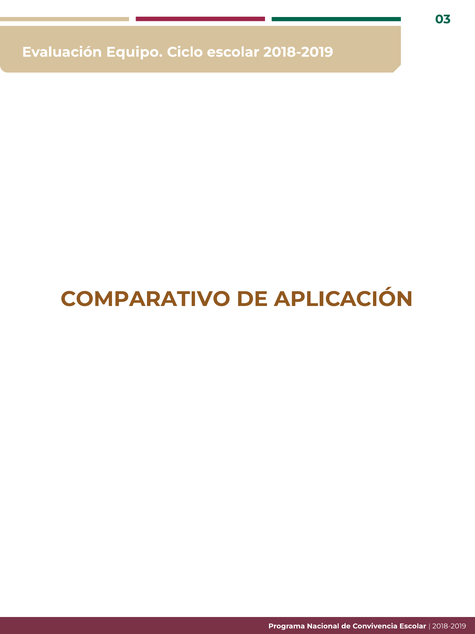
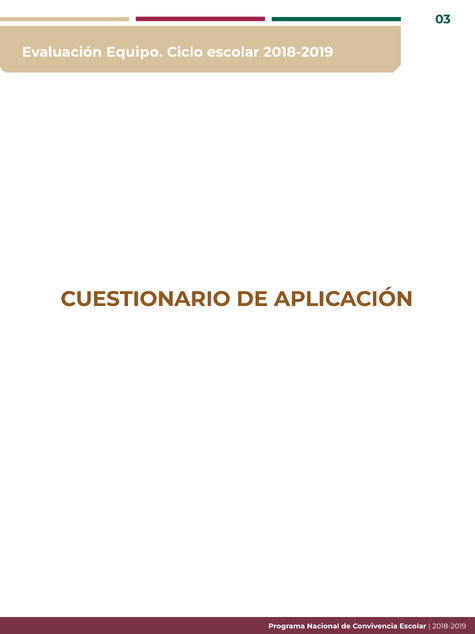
COMPARATIVO: COMPARATIVO -> CUESTIONARIO (145, 299)
